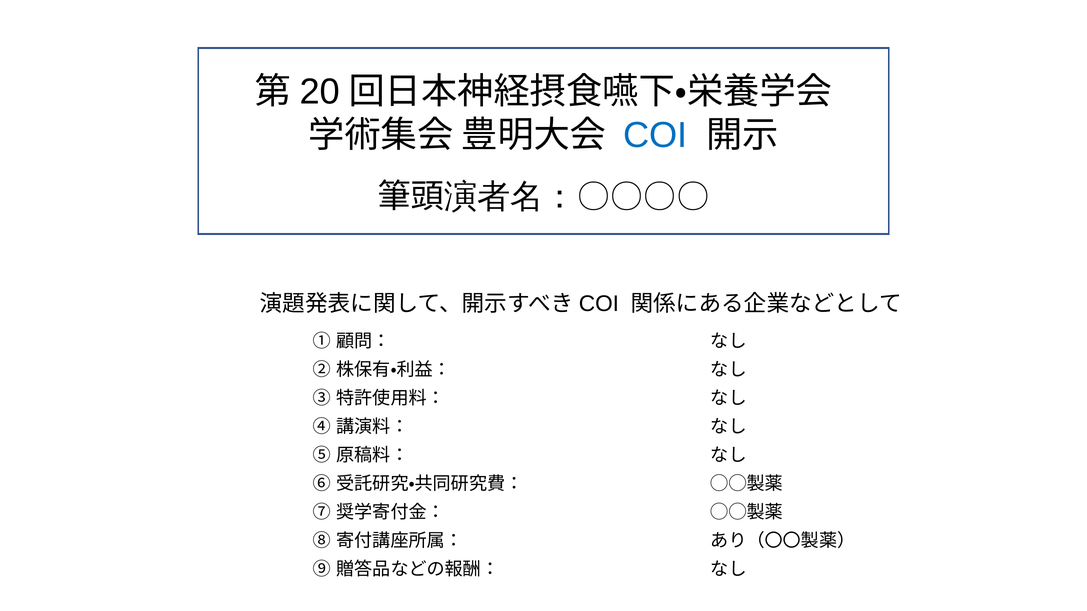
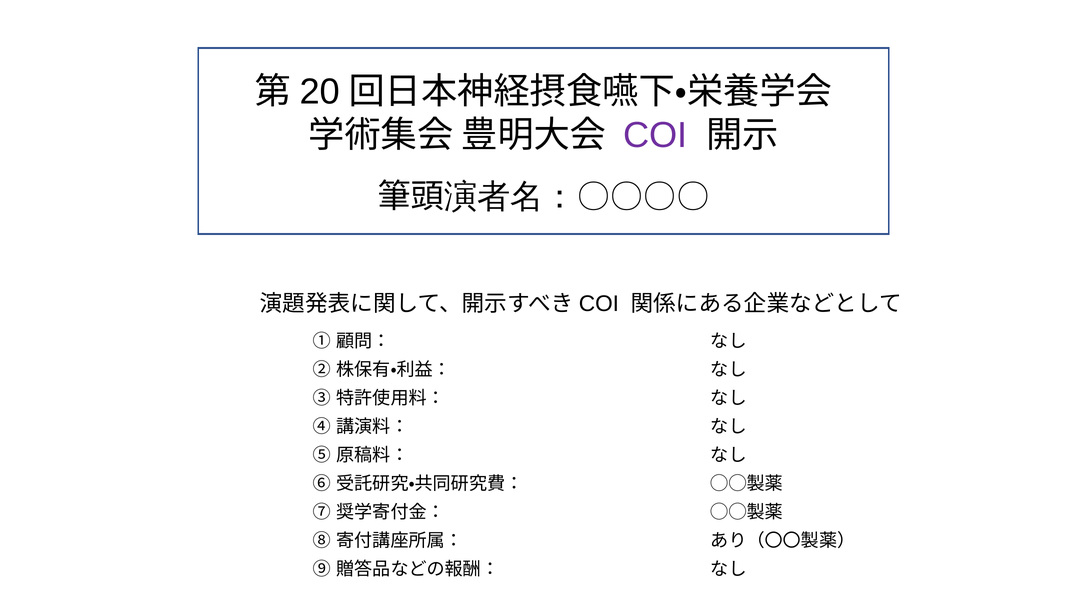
COI colour: blue -> purple (655, 135)
